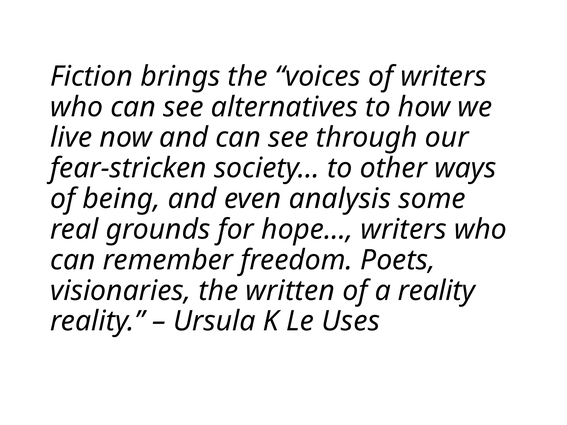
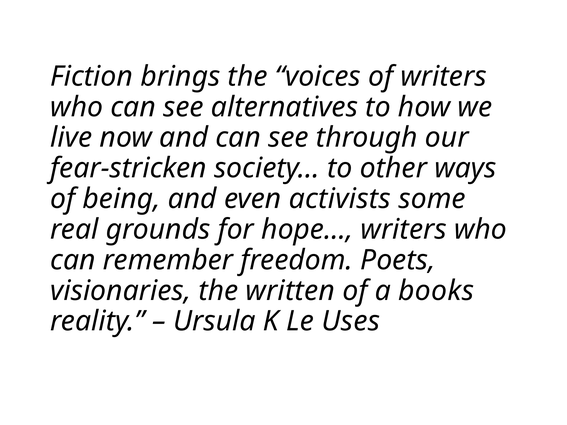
analysis: analysis -> activists (340, 199)
a reality: reality -> books (436, 291)
